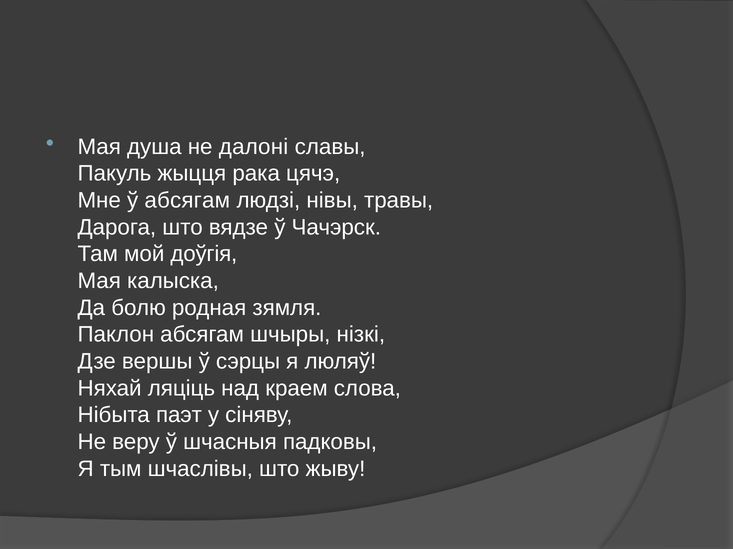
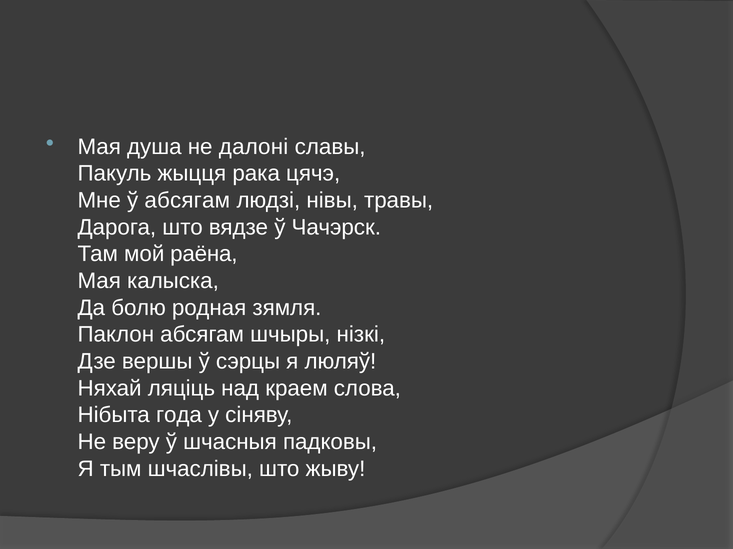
доўгія: доўгія -> раёна (204, 254)
паэт: паэт -> года (179, 416)
